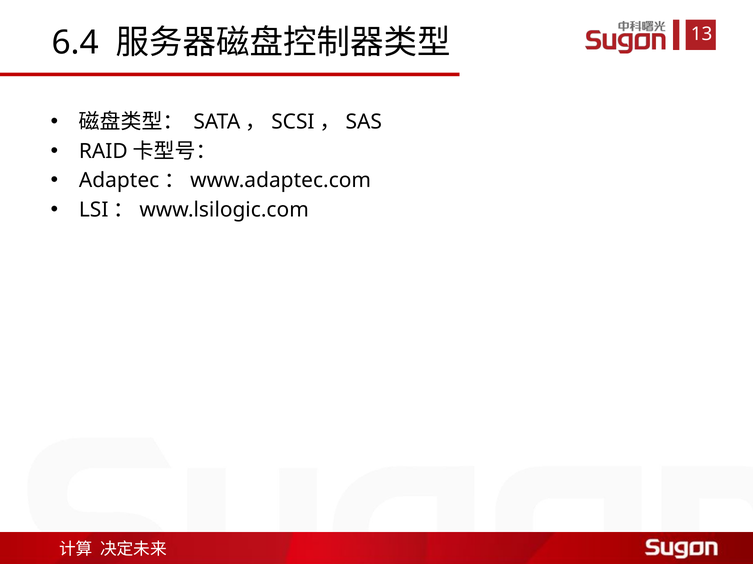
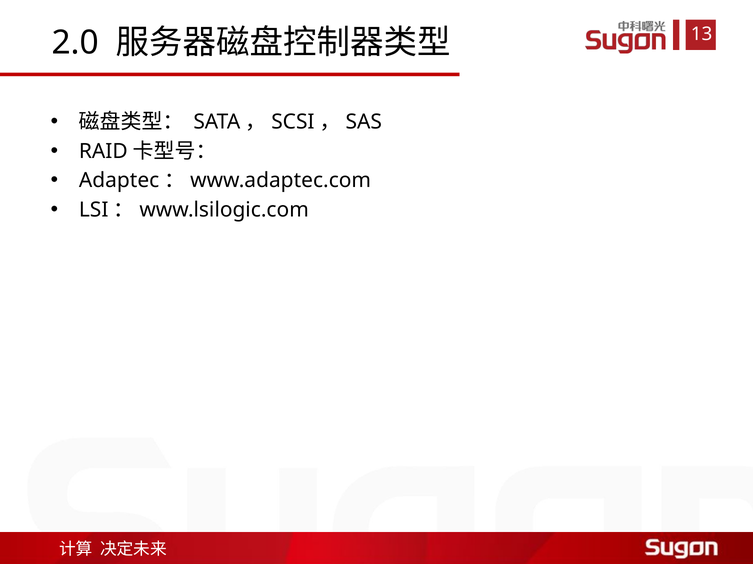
6.4: 6.4 -> 2.0 (75, 43)
